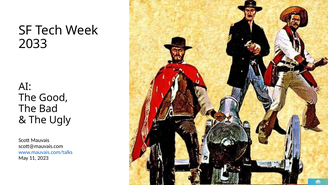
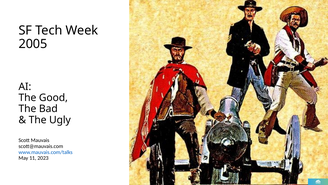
2033: 2033 -> 2005 (33, 44)
